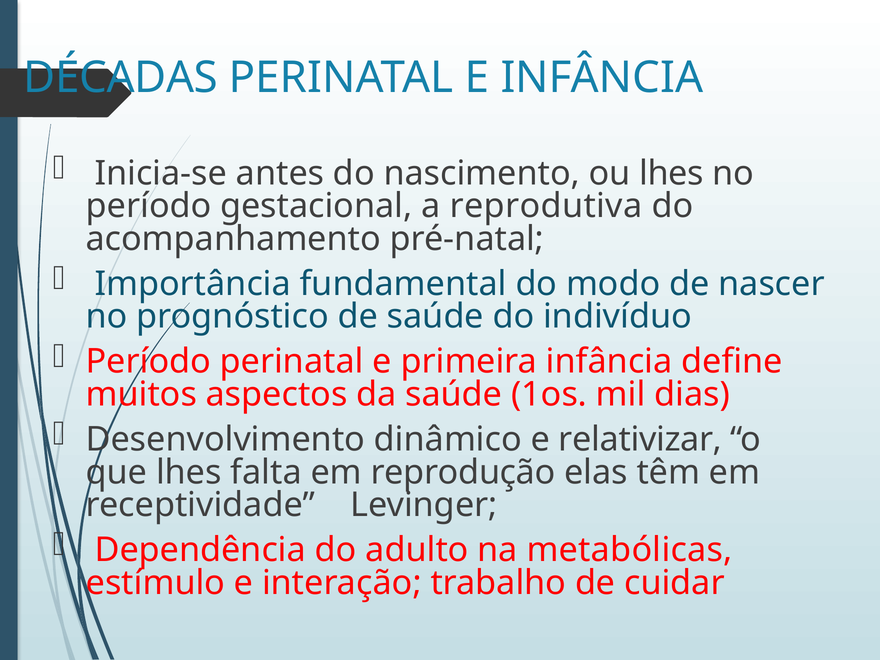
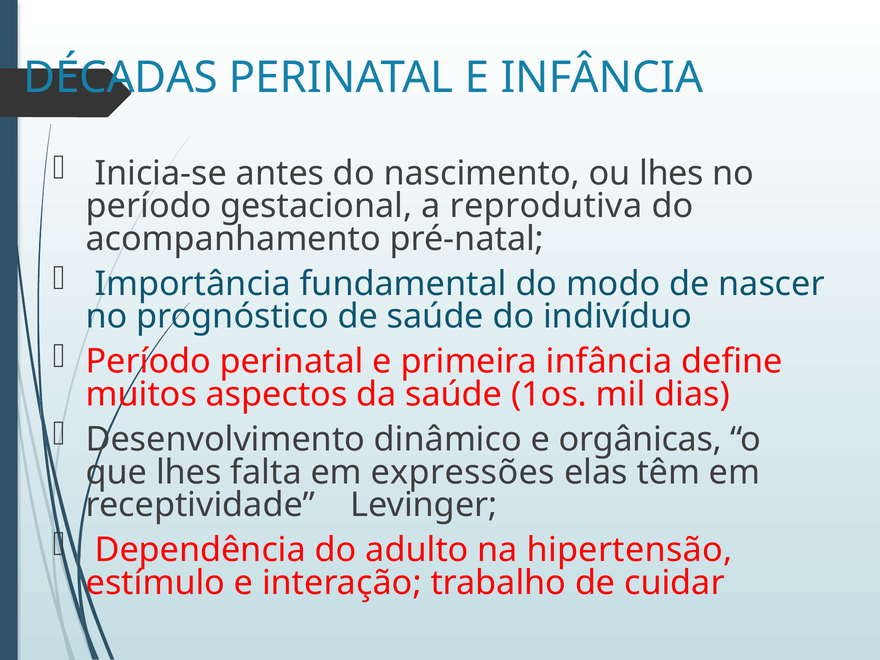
relativizar: relativizar -> orgânicas (640, 439)
reprodução: reprodução -> expressões (463, 472)
metabólicas: metabólicas -> hipertensão (629, 550)
